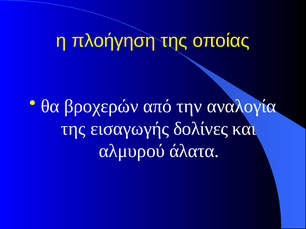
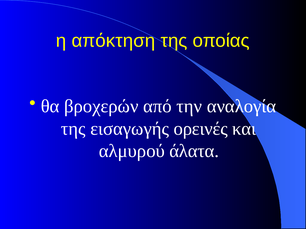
πλοήγηση: πλοήγηση -> απόκτηση (113, 41)
δολίνες: δολίνες -> ορεινές (201, 129)
